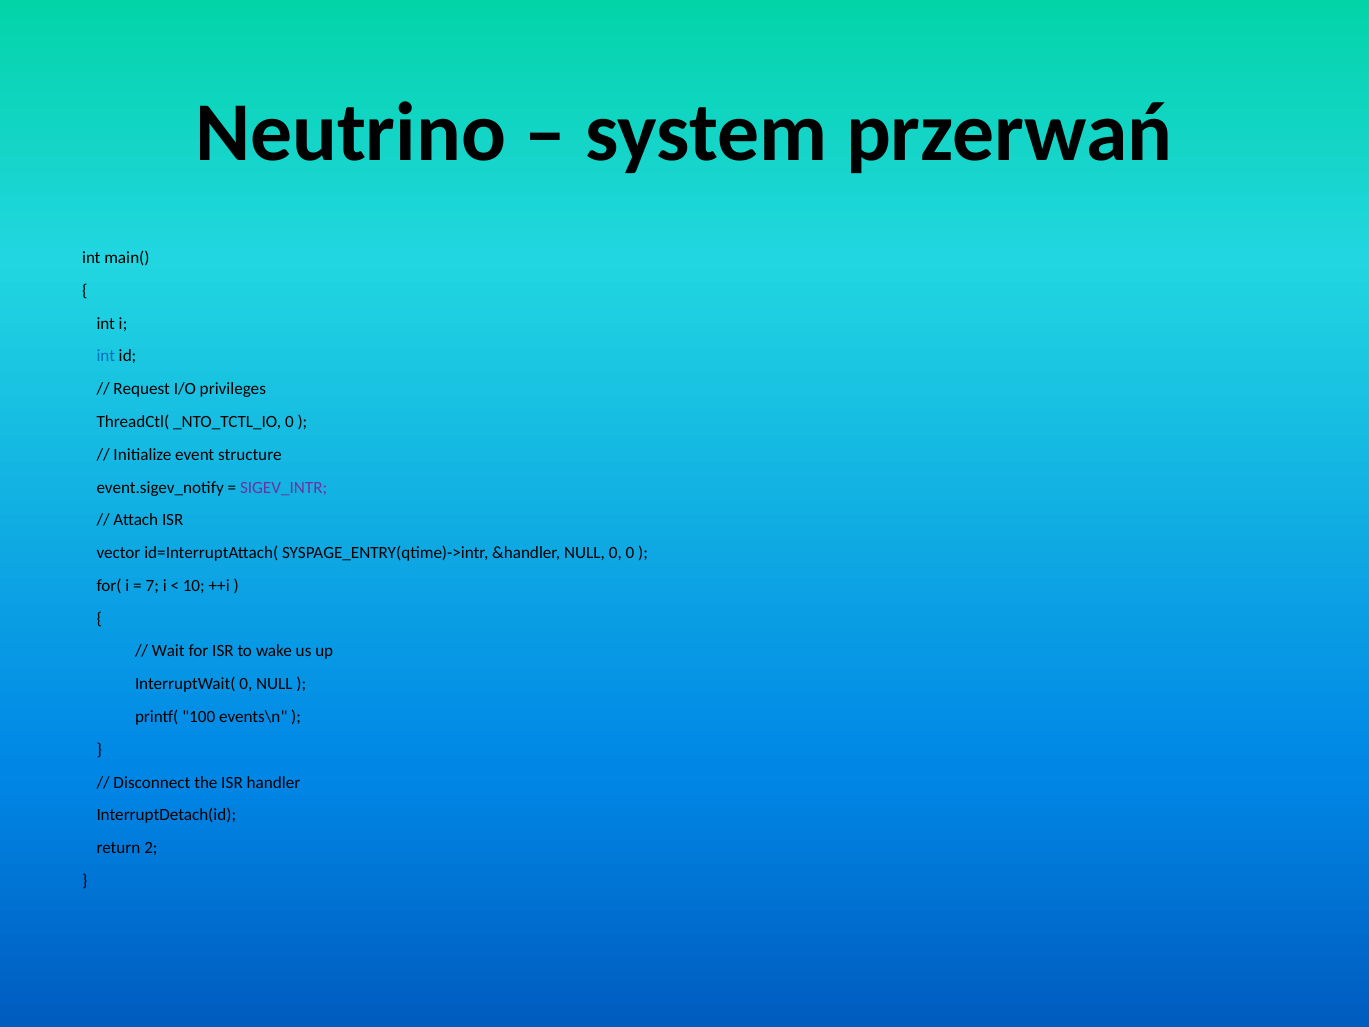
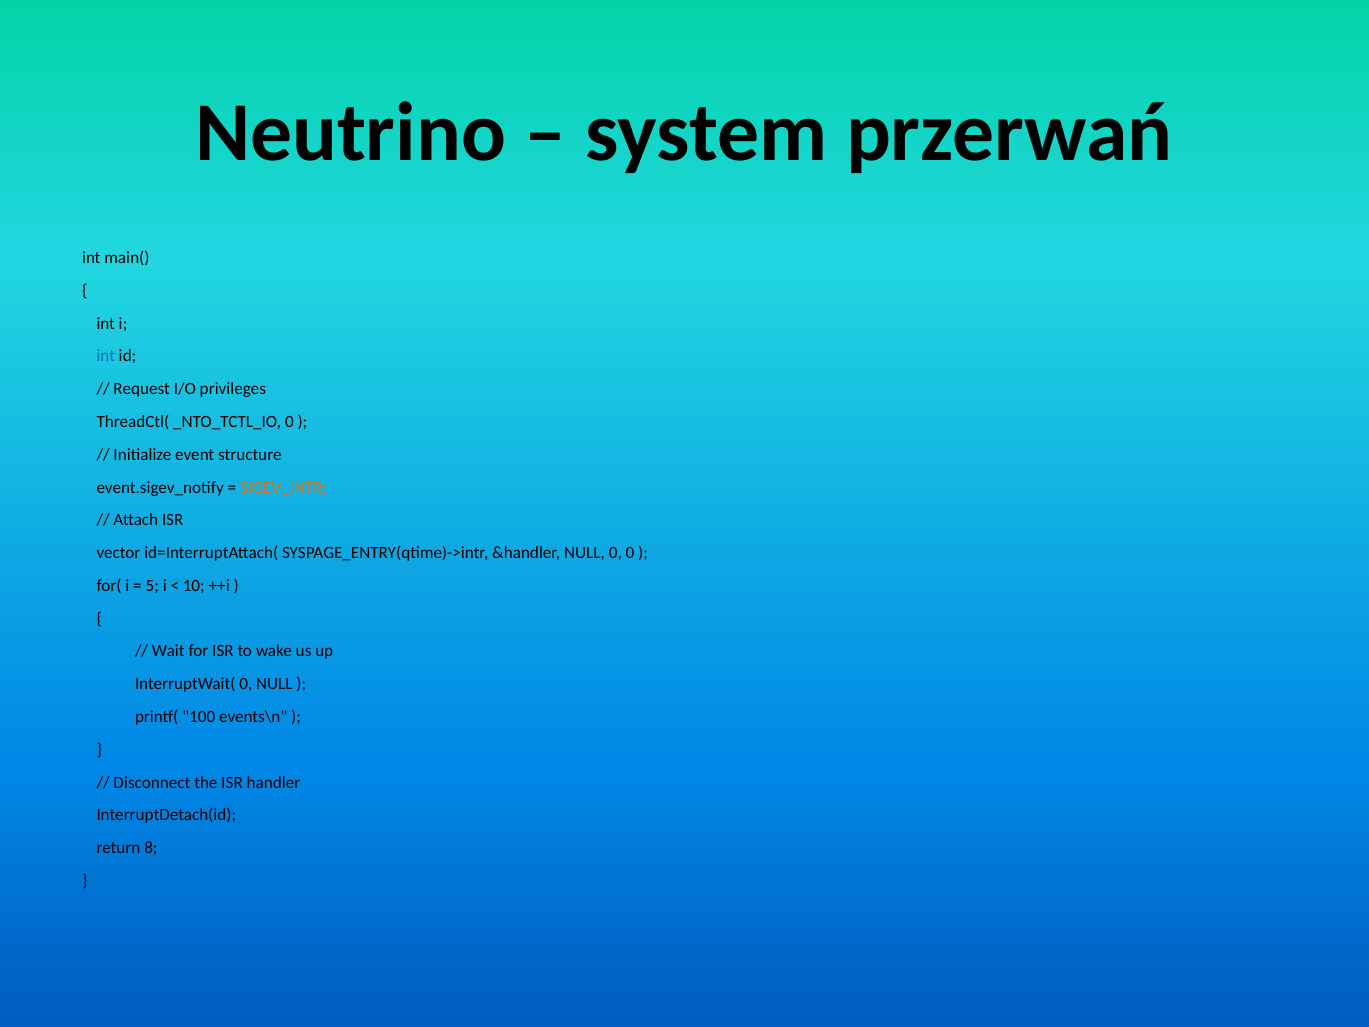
SIGEV_INTR colour: purple -> orange (284, 487)
7: 7 -> 5 (152, 586)
2: 2 -> 8 (151, 848)
